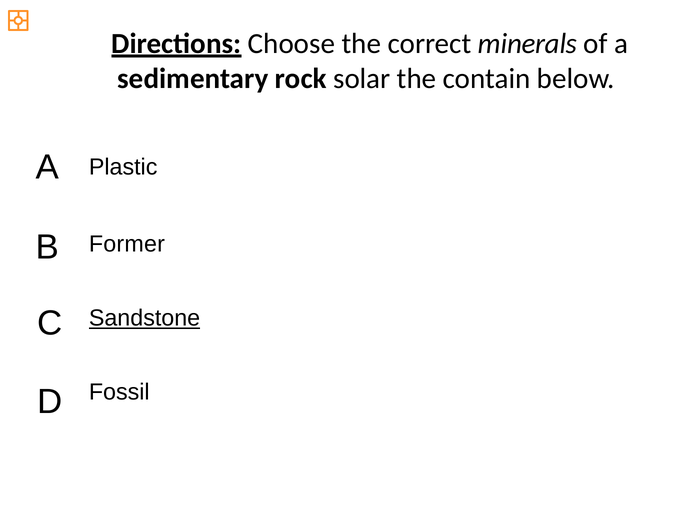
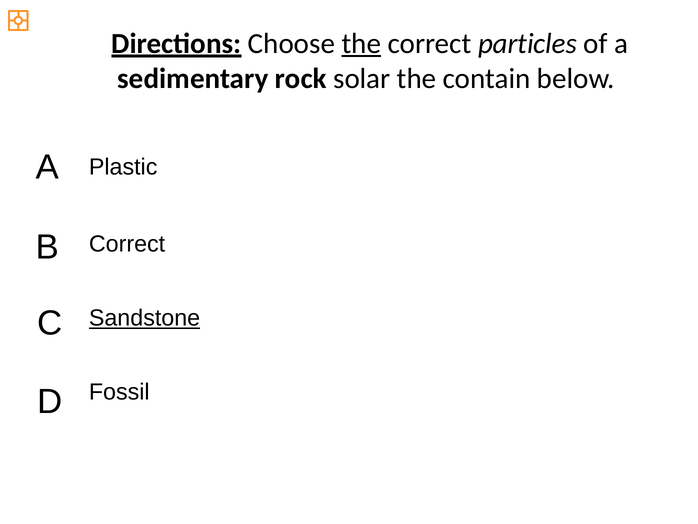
the underline: none -> present (361, 43)
minerals: minerals -> particles (528, 43)
Former: Former -> Correct (127, 244)
